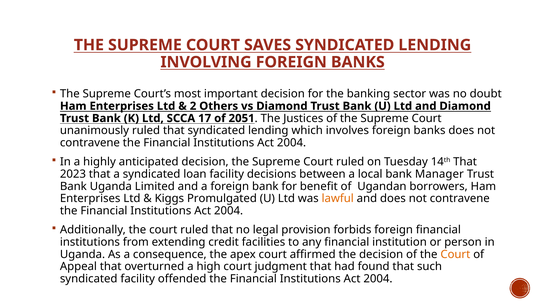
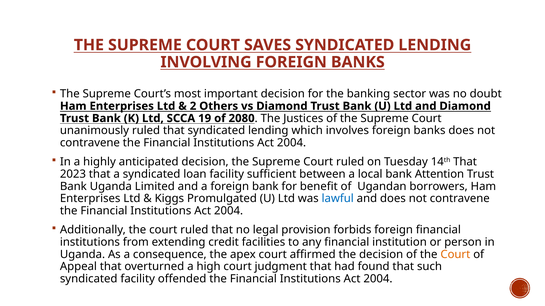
17: 17 -> 19 (205, 119)
2051: 2051 -> 2080 (242, 119)
decisions: decisions -> sufficient (272, 174)
Manager: Manager -> Attention (439, 174)
lawful colour: orange -> blue (338, 199)
